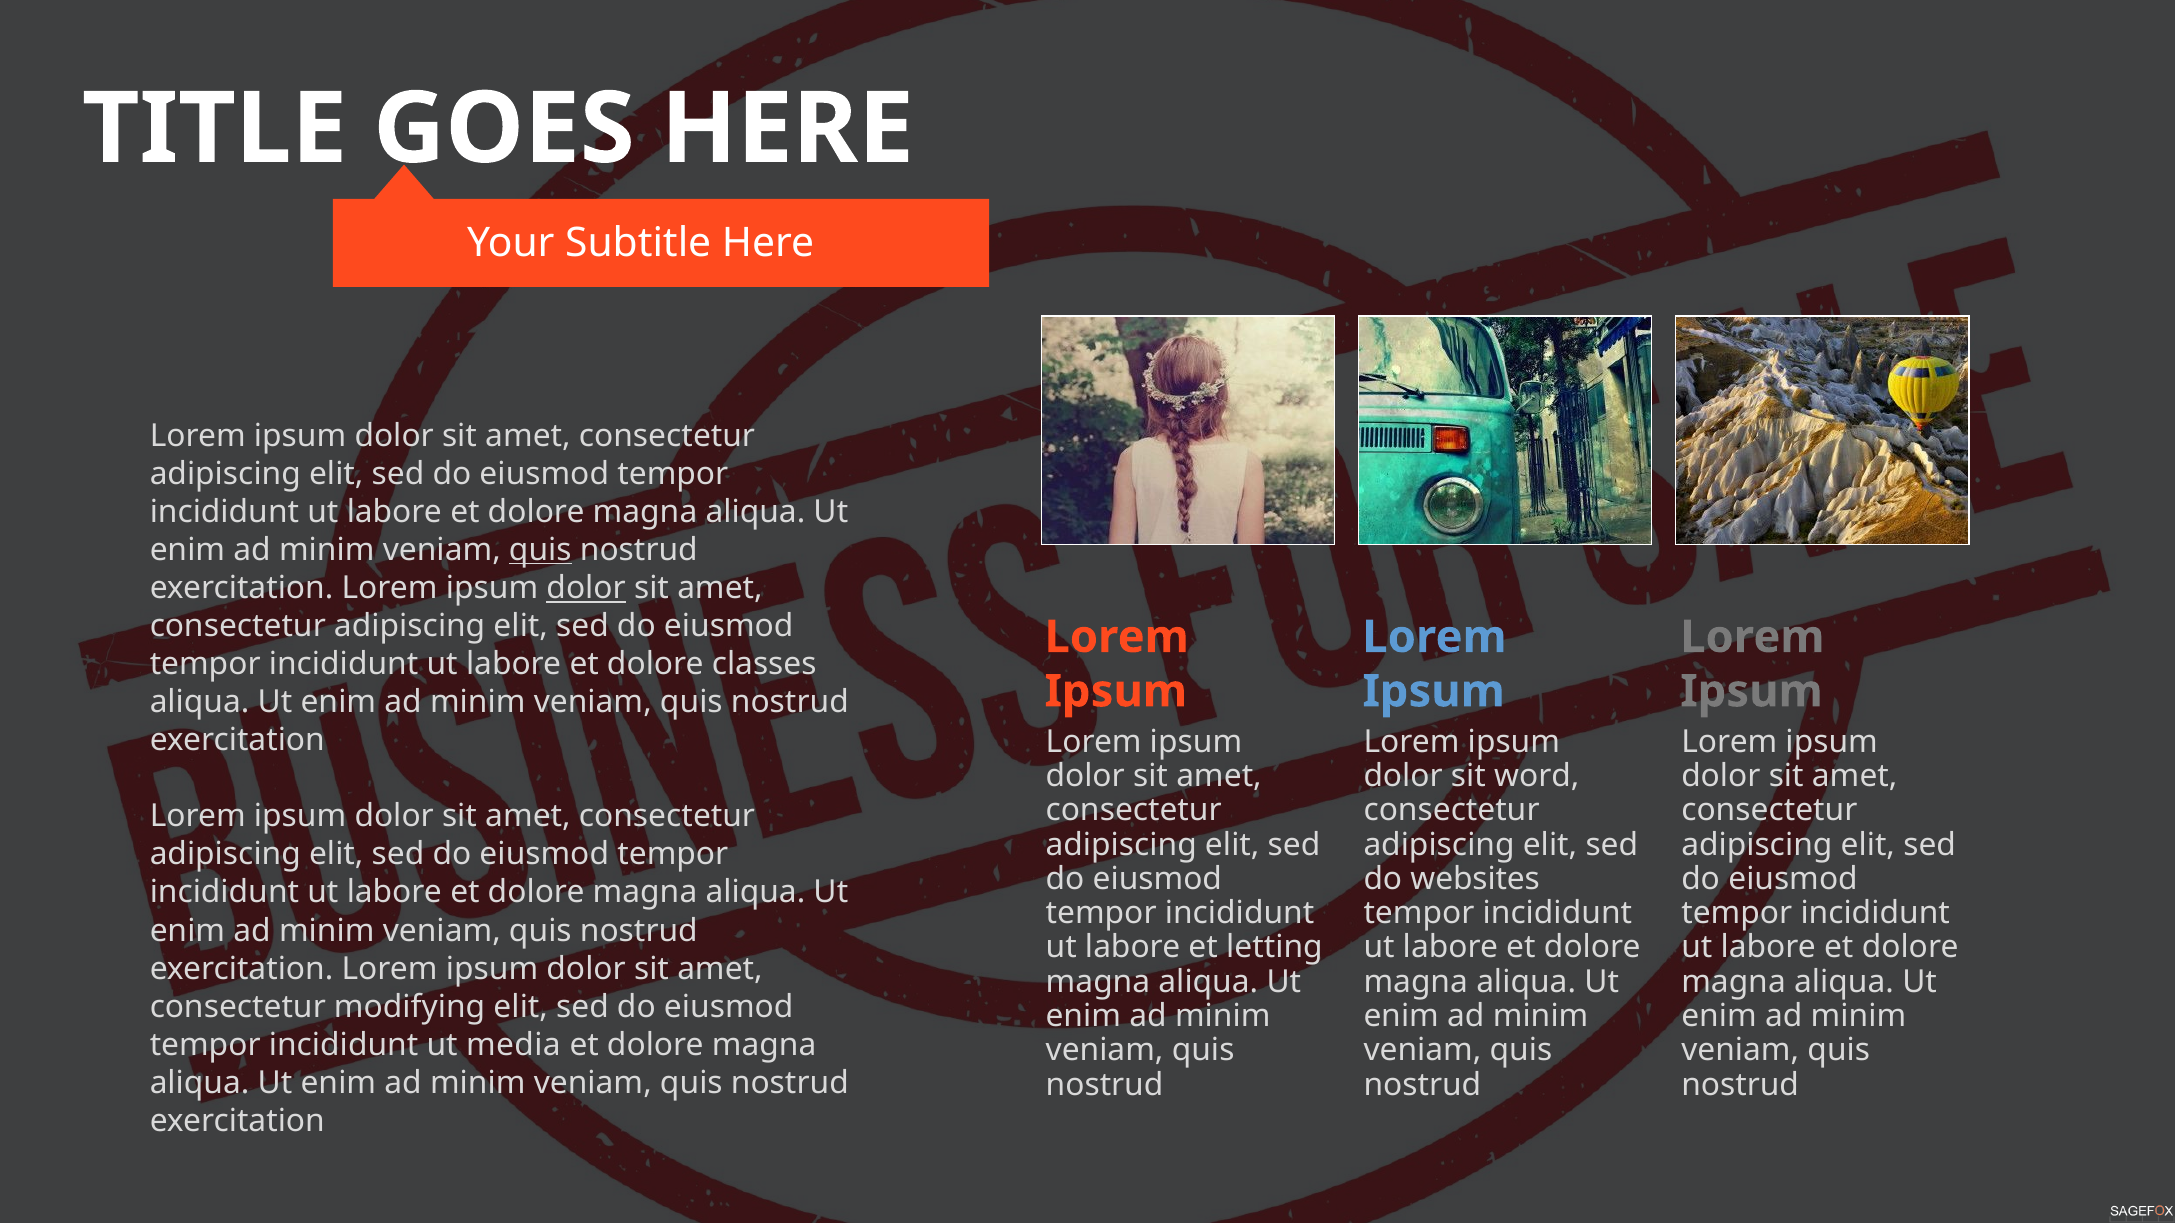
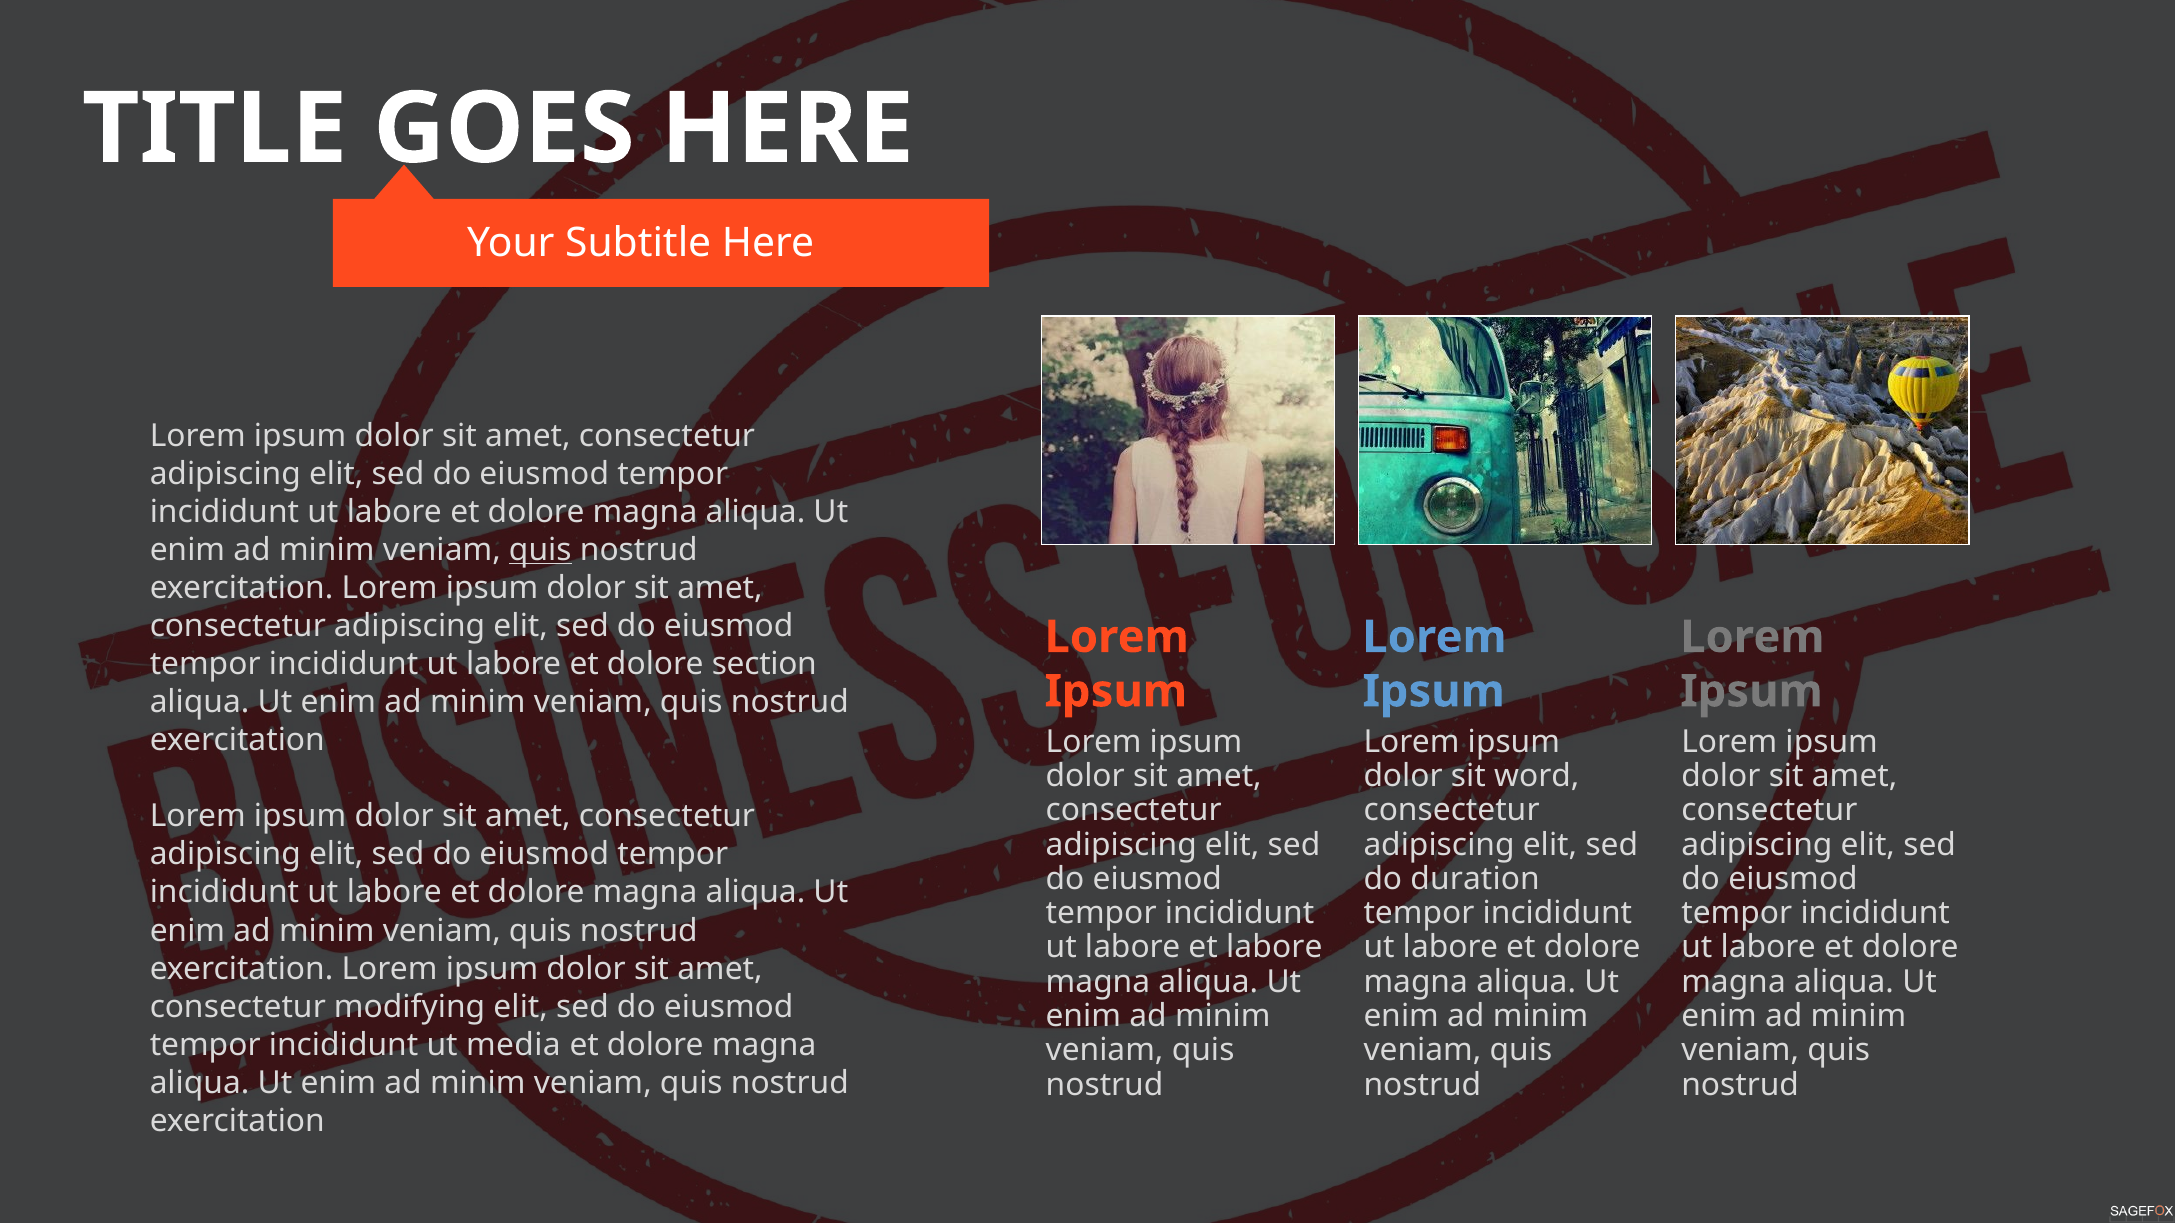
dolor underline: present -> none (586, 588)
classes: classes -> section (764, 664)
websites: websites -> duration (1475, 879)
et letting: letting -> labore (1274, 948)
